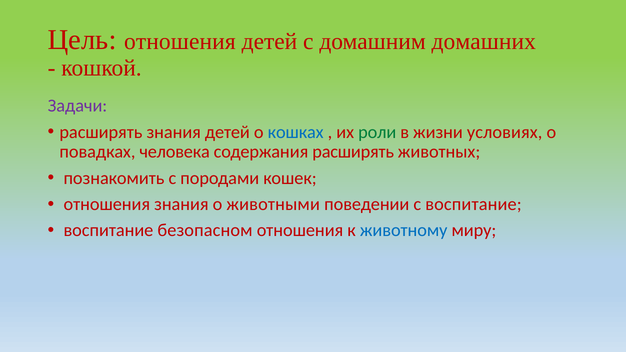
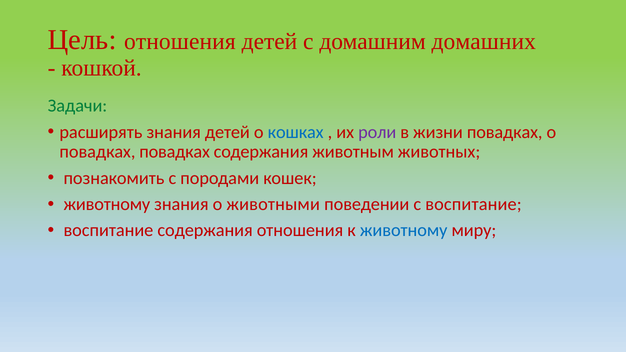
Задачи colour: purple -> green (77, 106)
роли colour: green -> purple (377, 132)
жизни условиях: условиях -> повадках (505, 132)
повадках человека: человека -> повадках (175, 152)
содержания расширять: расширять -> животным (353, 152)
отношения: отношения -> животному (107, 204)
воспитание безопасном: безопасном -> содержания (205, 231)
